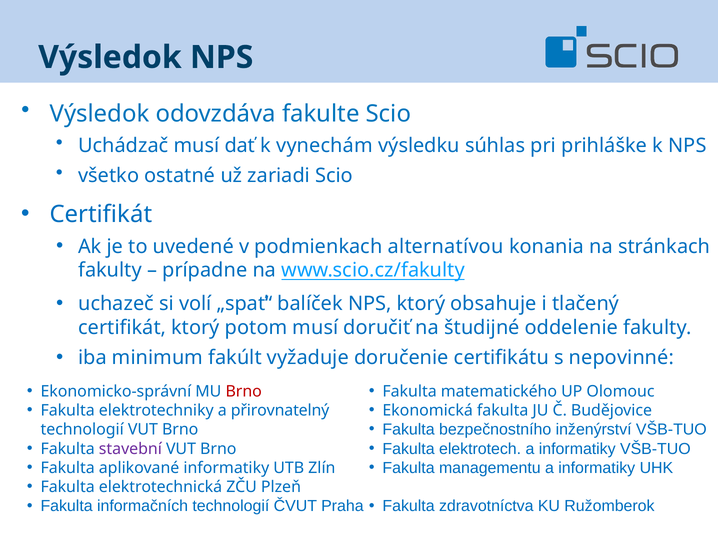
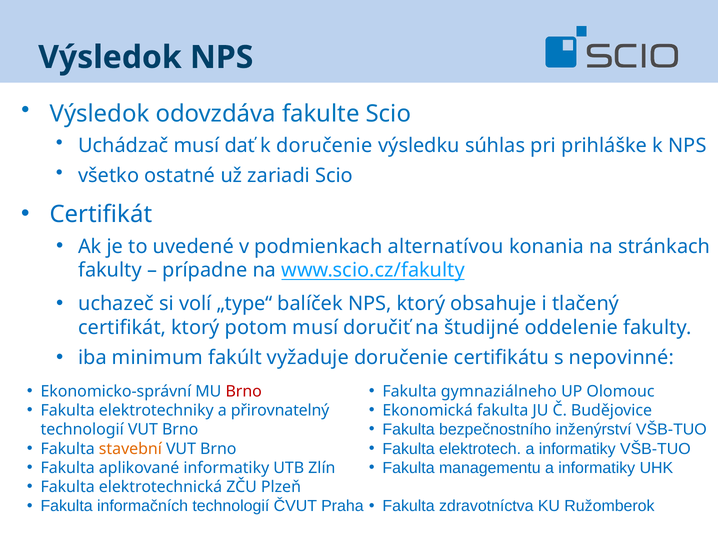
k vynechám: vynechám -> doručenie (325, 146)
„spať“: „spať“ -> „type“ (245, 303)
matematického: matematického -> gymnaziálneho (499, 391)
stavební colour: purple -> orange (130, 448)
